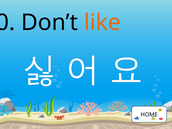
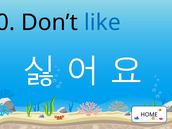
like colour: orange -> blue (102, 23)
